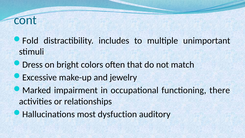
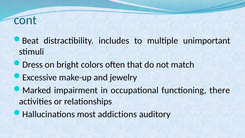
Fold: Fold -> Beat (30, 41)
dysfuction: dysfuction -> addictions (117, 114)
